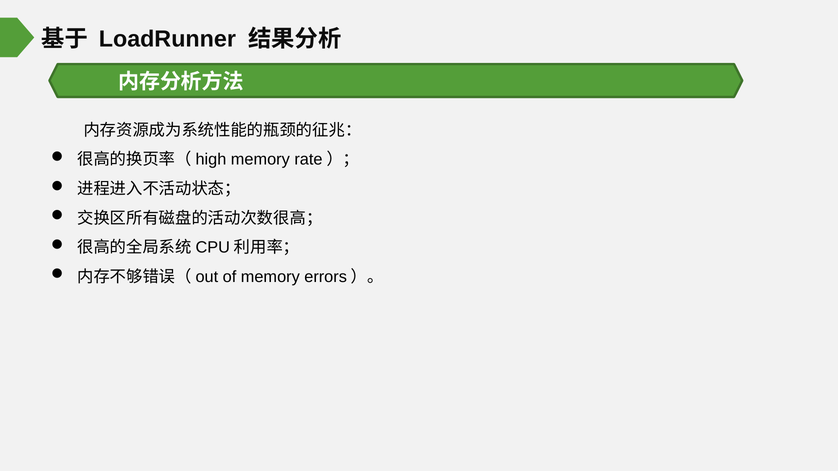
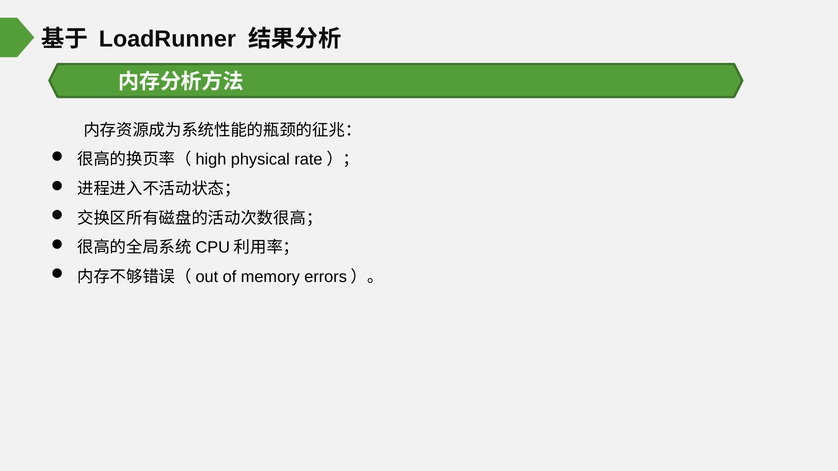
memory: memory -> physical (260, 160)
